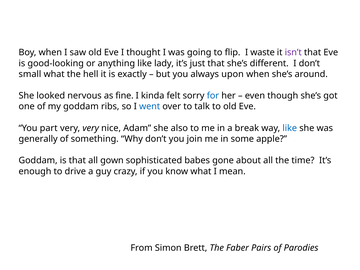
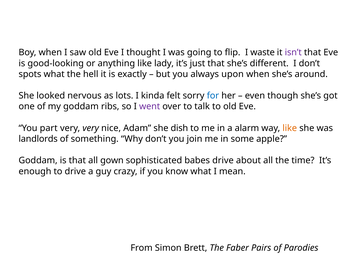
small: small -> spots (30, 74)
fine: fine -> lots (124, 96)
went colour: blue -> purple (150, 106)
also: also -> dish (179, 128)
break: break -> alarm (247, 128)
like colour: blue -> orange (290, 128)
generally: generally -> landlords (38, 139)
babes gone: gone -> drive (223, 160)
